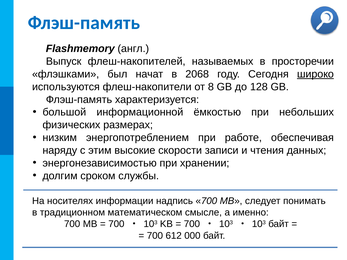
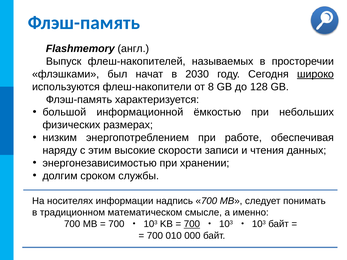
2068: 2068 -> 2030 (197, 74)
700 underline: none -> present (192, 224)
612: 612 -> 010 (174, 236)
